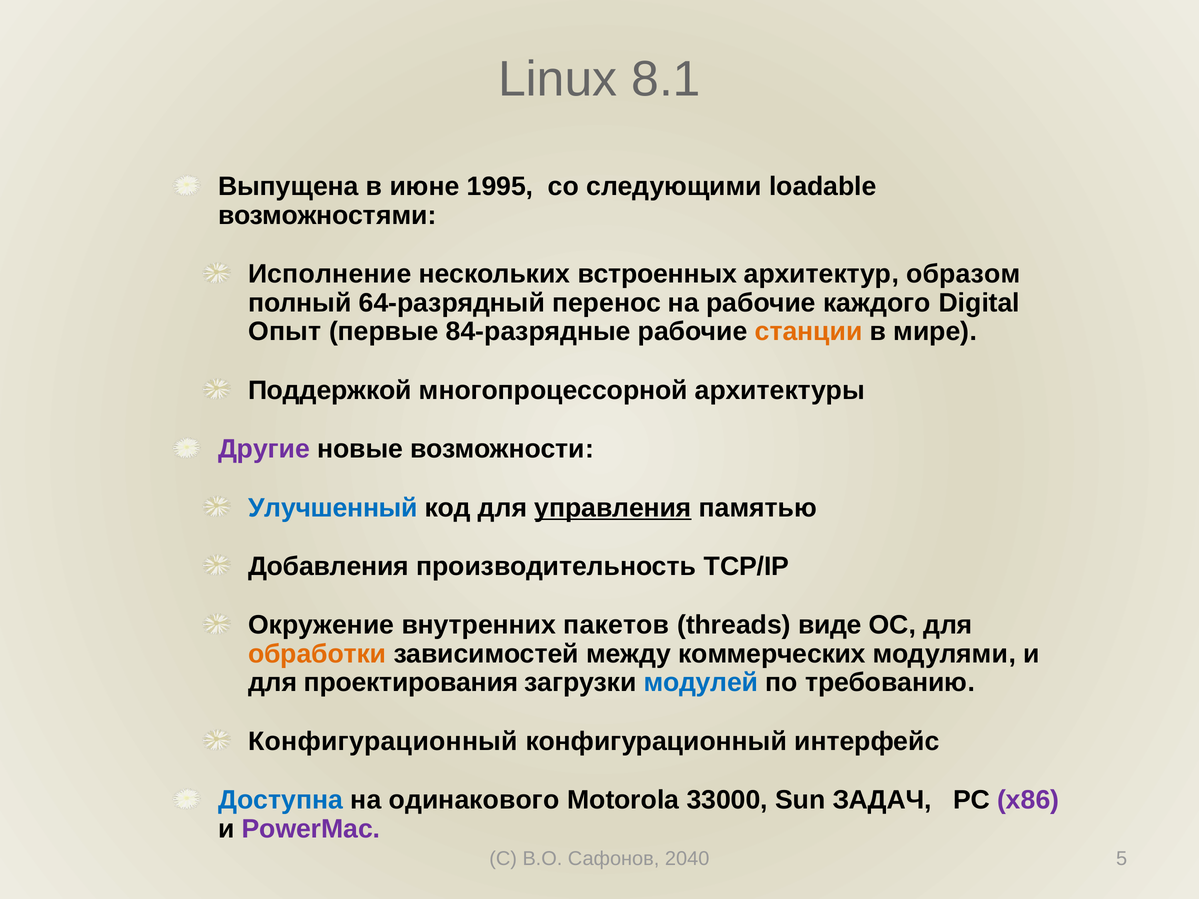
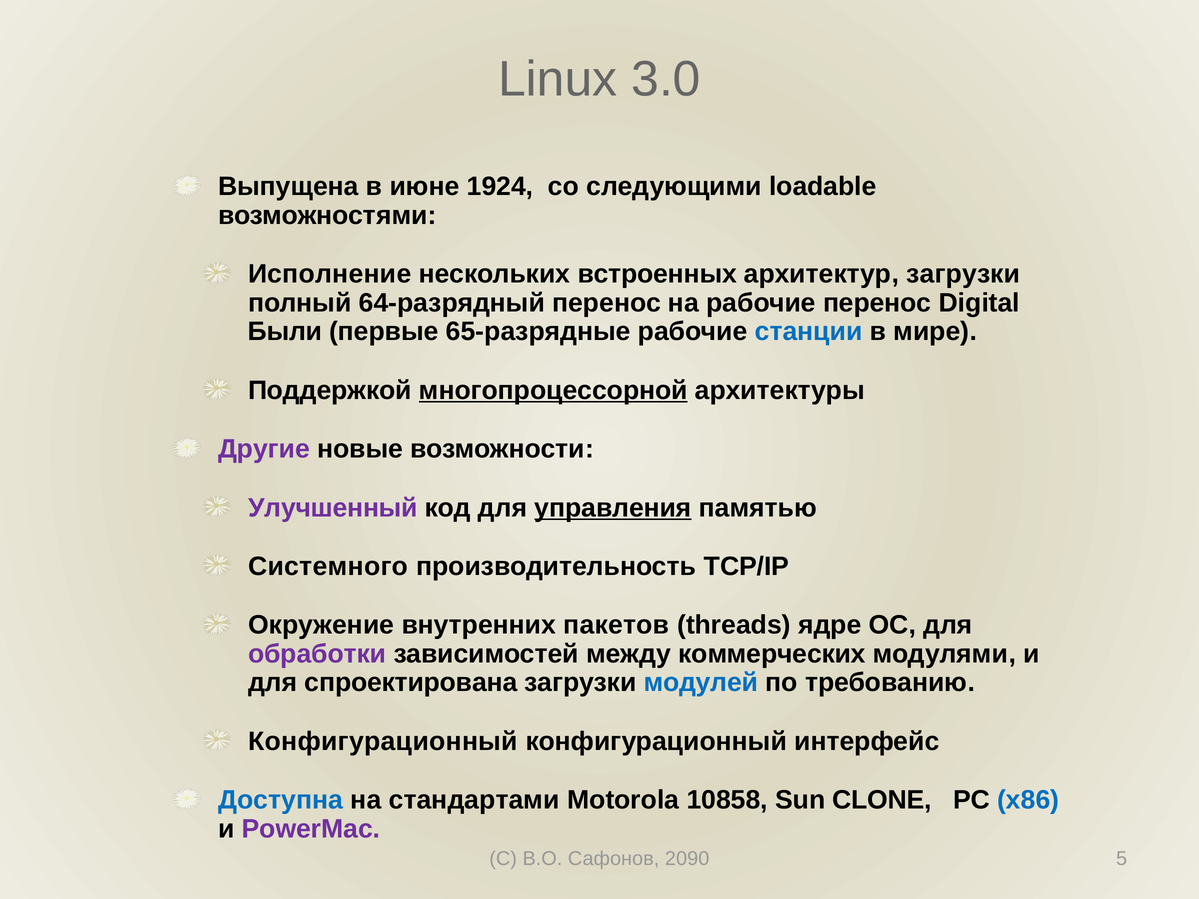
8.1: 8.1 -> 3.0 (666, 79)
1995: 1995 -> 1924 (500, 187)
архитектур образом: образом -> загрузки (963, 274)
рабочие каждого: каждого -> перенос (877, 303)
Опыт: Опыт -> Были (285, 332)
84-разрядные: 84-разрядные -> 65-разрядные (538, 332)
станции colour: orange -> blue (809, 332)
многопроцессорной underline: none -> present (553, 390)
Улучшенный colour: blue -> purple (333, 508)
Добавления: Добавления -> Системного (328, 567)
виде: виде -> ядре (830, 625)
обработки colour: orange -> purple (317, 654)
проектирования: проектирования -> спроектирована (411, 683)
одинакового: одинакового -> стандартами (474, 800)
33000: 33000 -> 10858 (727, 800)
ЗАДАЧ: ЗАДАЧ -> CLONE (882, 800)
x86 colour: purple -> blue (1028, 800)
2040: 2040 -> 2090 (687, 859)
